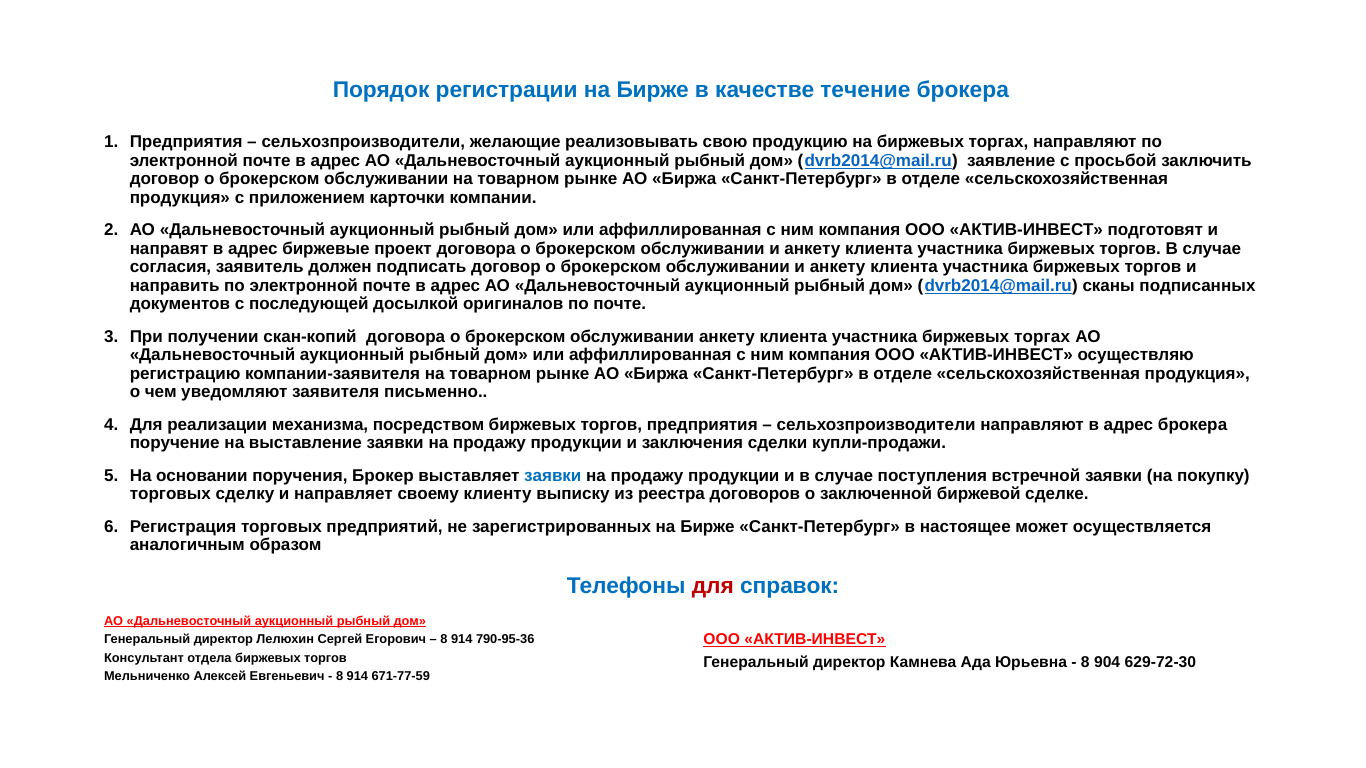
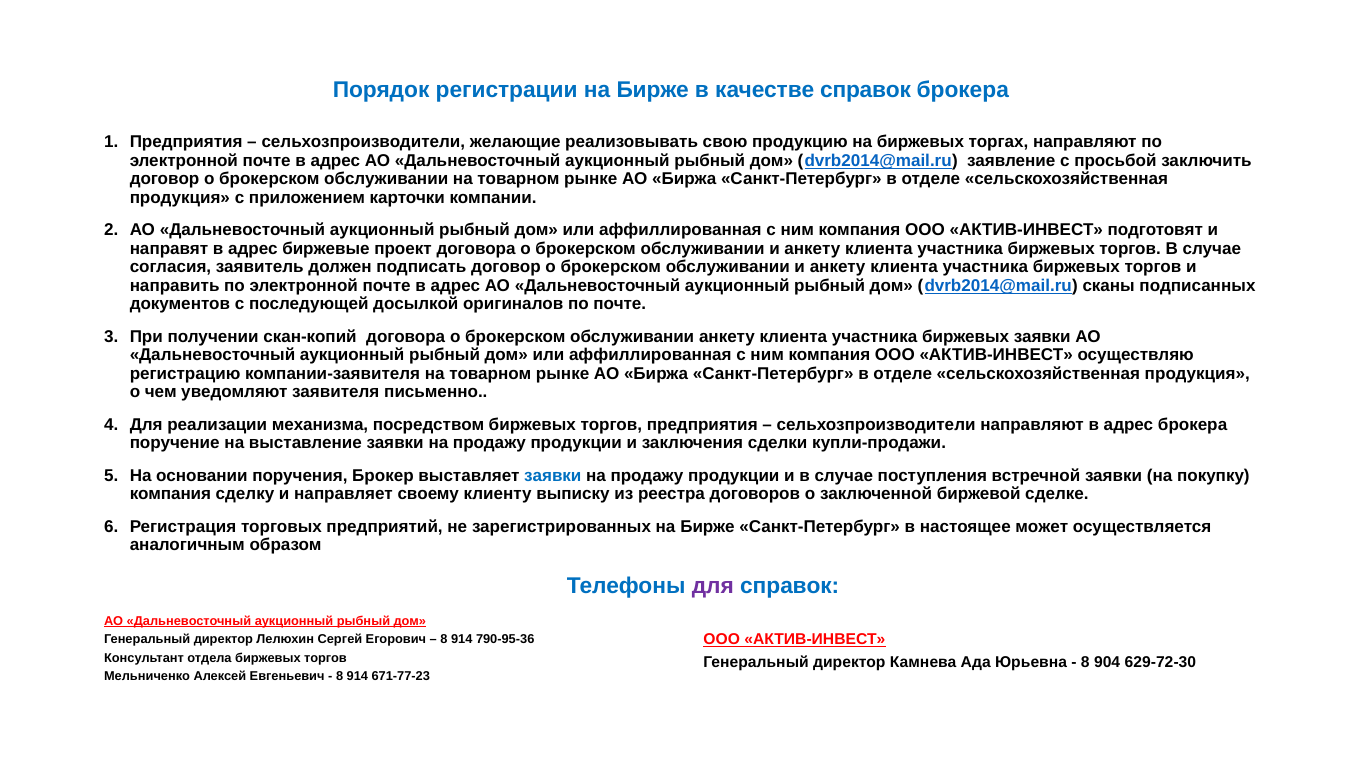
качестве течение: течение -> справок (865, 90)
участника биржевых торгах: торгах -> заявки (1042, 337)
торговых: торговых -> компания (170, 494)
для colour: red -> purple (713, 586)
671-77-59: 671-77-59 -> 671-77-23 (401, 677)
